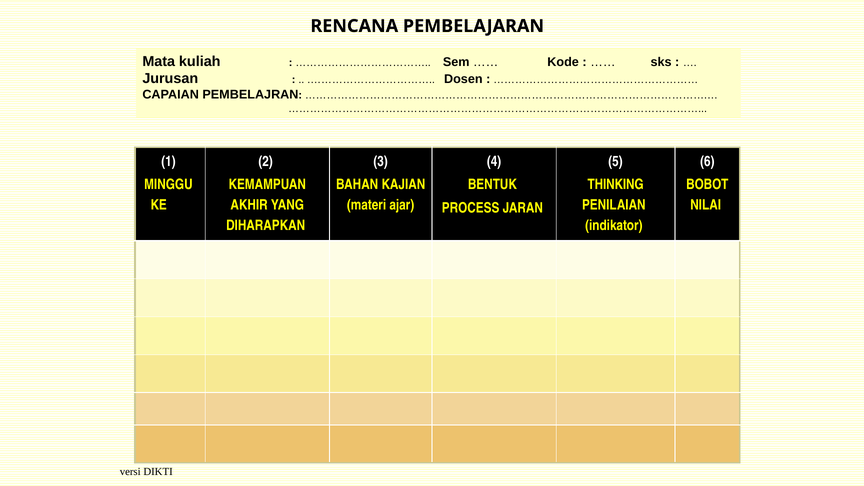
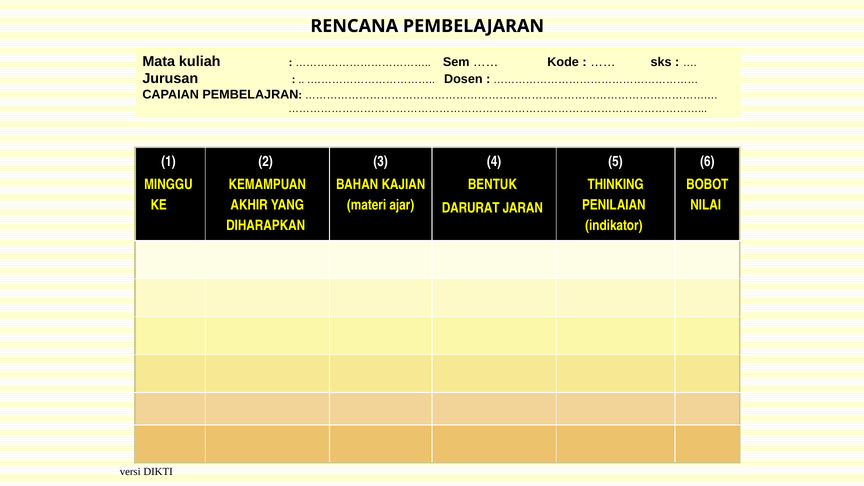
PROCESS: PROCESS -> DARURAT (471, 208)
